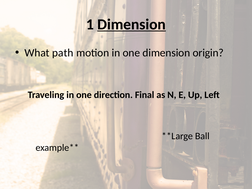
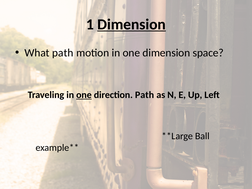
origin: origin -> space (208, 53)
one underline: none -> present (84, 95)
direction Final: Final -> Path (145, 95)
